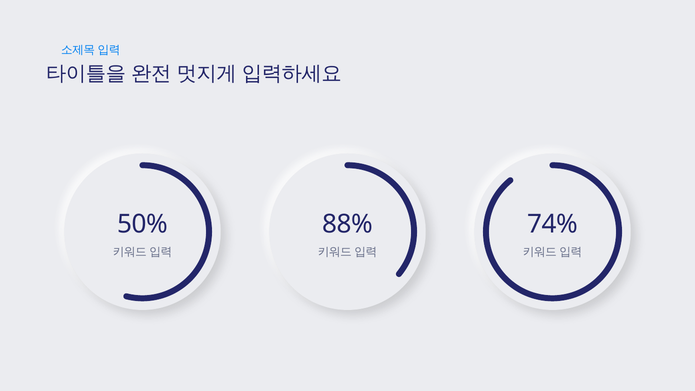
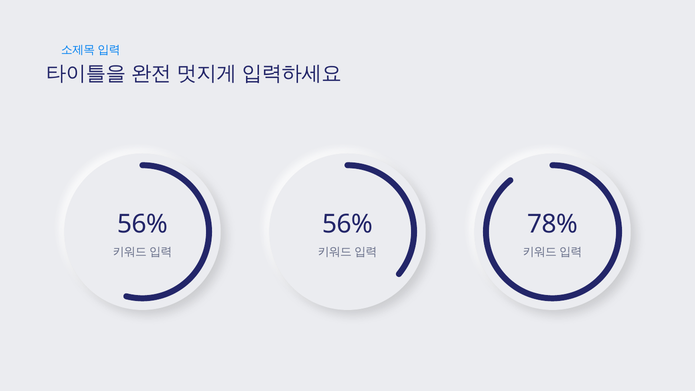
50%: 50% -> 56% (143, 224)
88%: 88% -> 56% (348, 224)
74%: 74% -> 78% (553, 224)
